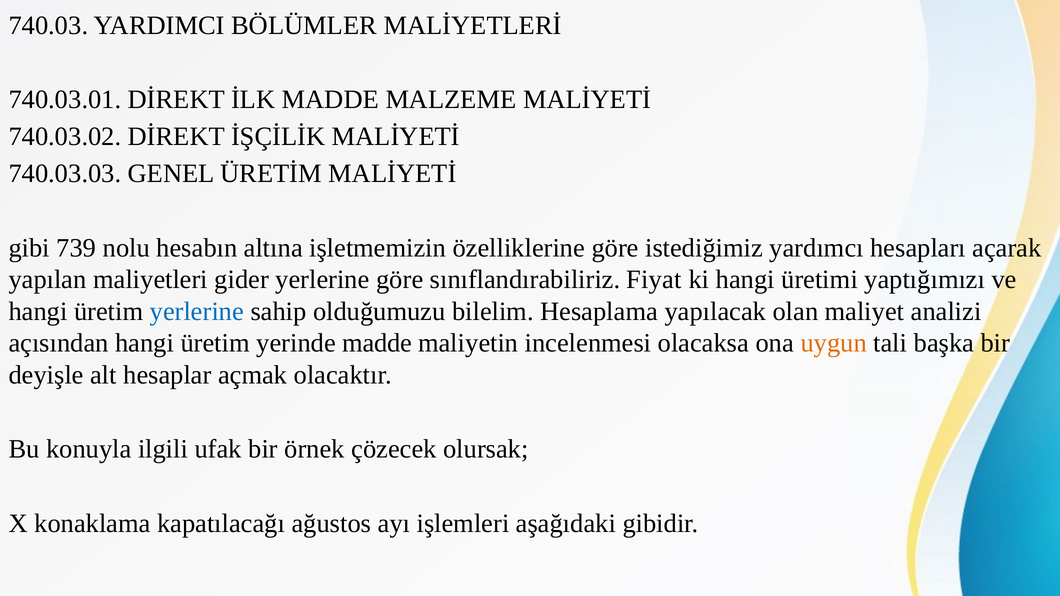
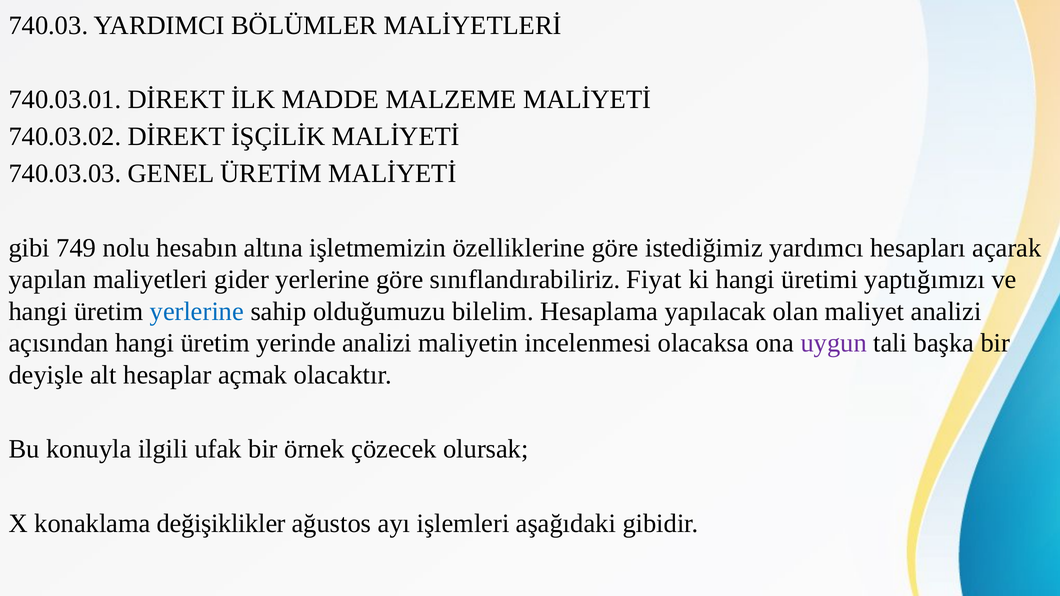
739: 739 -> 749 (76, 248)
yerinde madde: madde -> analizi (377, 343)
uygun colour: orange -> purple (834, 343)
kapatılacağı: kapatılacağı -> değişiklikler (221, 524)
